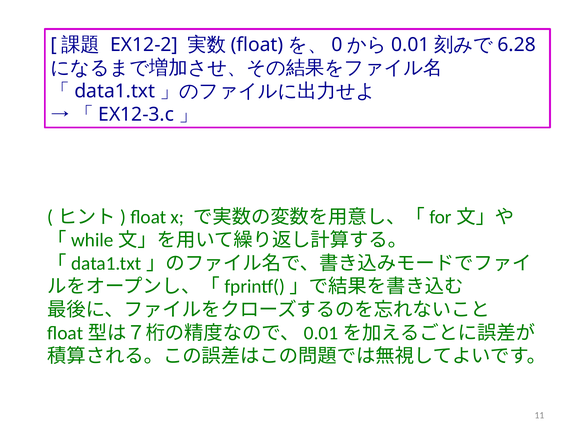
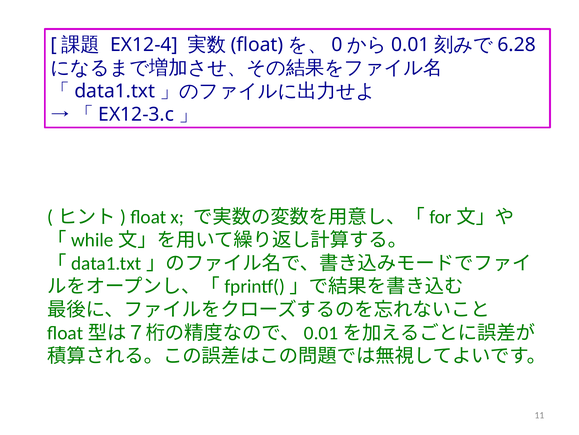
EX12-2: EX12-2 -> EX12-4 (144, 45)
